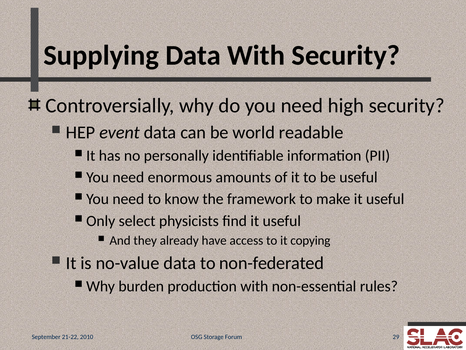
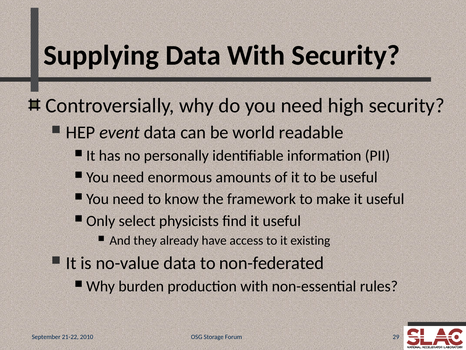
copying: copying -> existing (310, 240)
